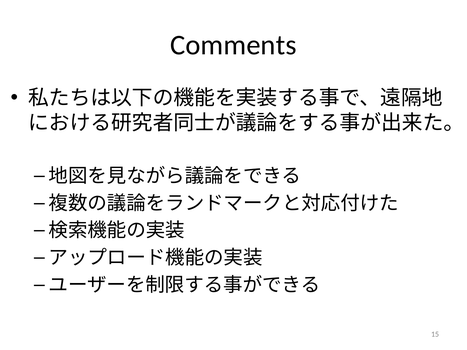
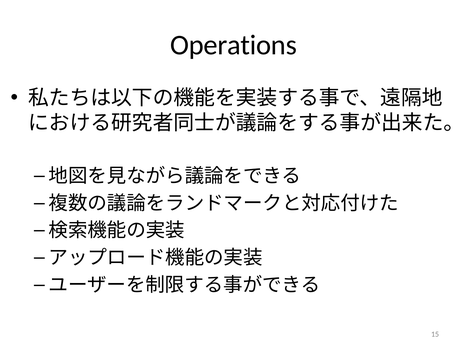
Comments: Comments -> Operations (234, 45)
